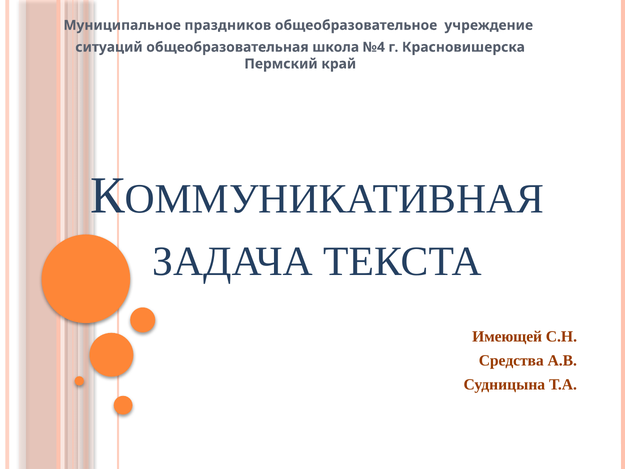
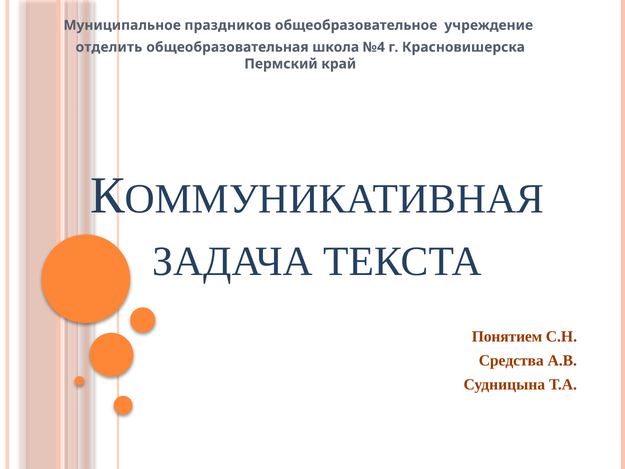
ситуаций: ситуаций -> отделить (109, 47)
Имеющей: Имеющей -> Понятием (507, 337)
